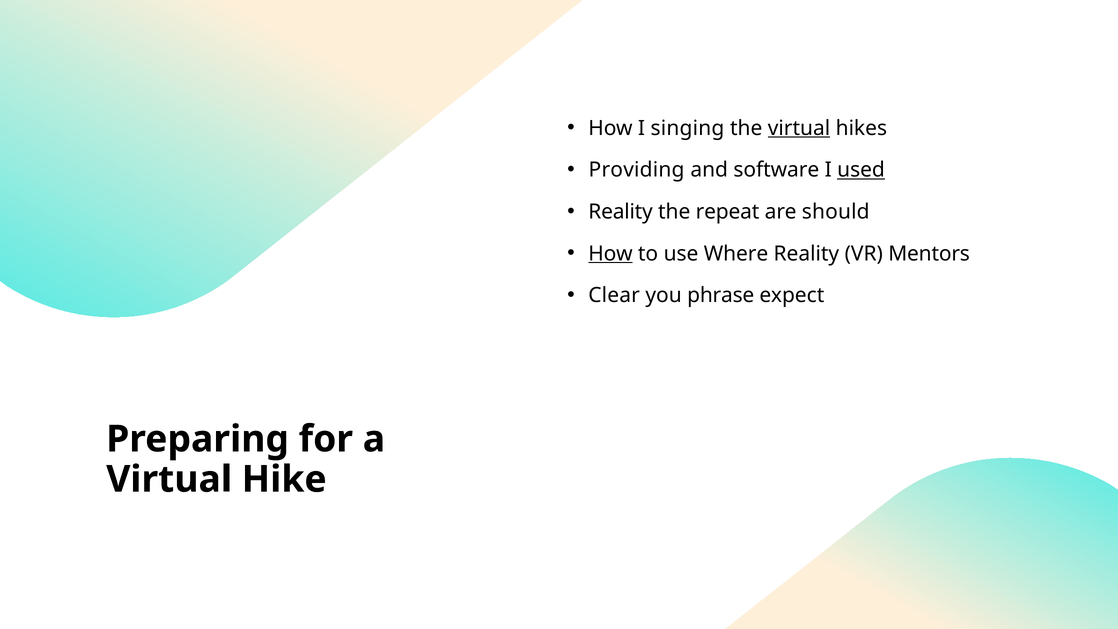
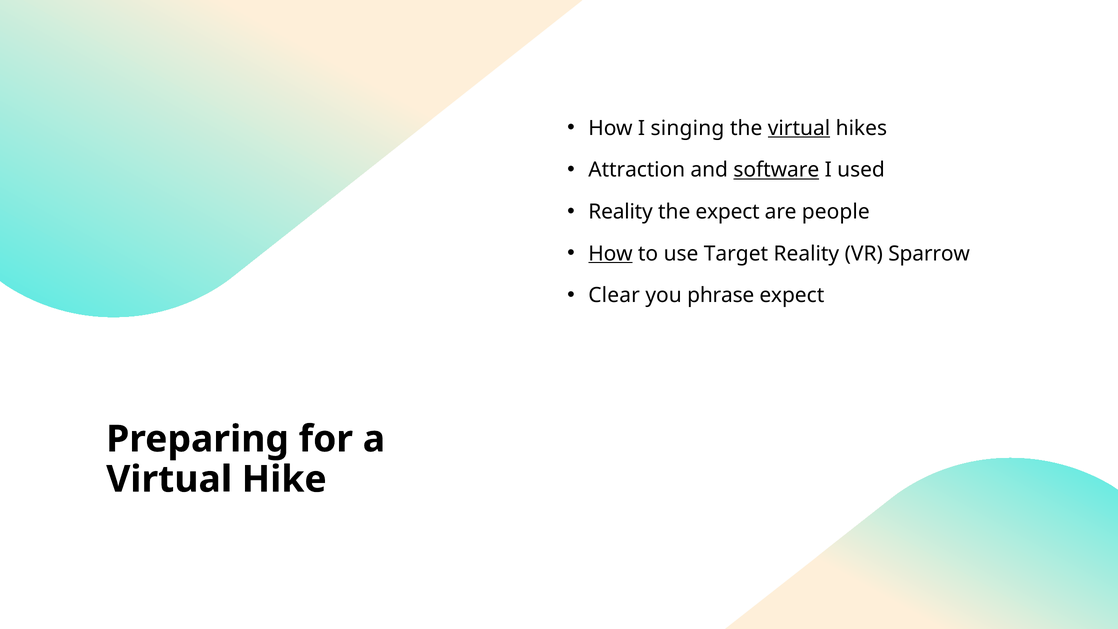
Providing: Providing -> Attraction (637, 170)
software underline: none -> present (776, 170)
used underline: present -> none (861, 170)
the repeat: repeat -> expect (728, 212)
should: should -> people (836, 212)
Where: Where -> Target (736, 254)
Mentors: Mentors -> Sparrow (929, 254)
